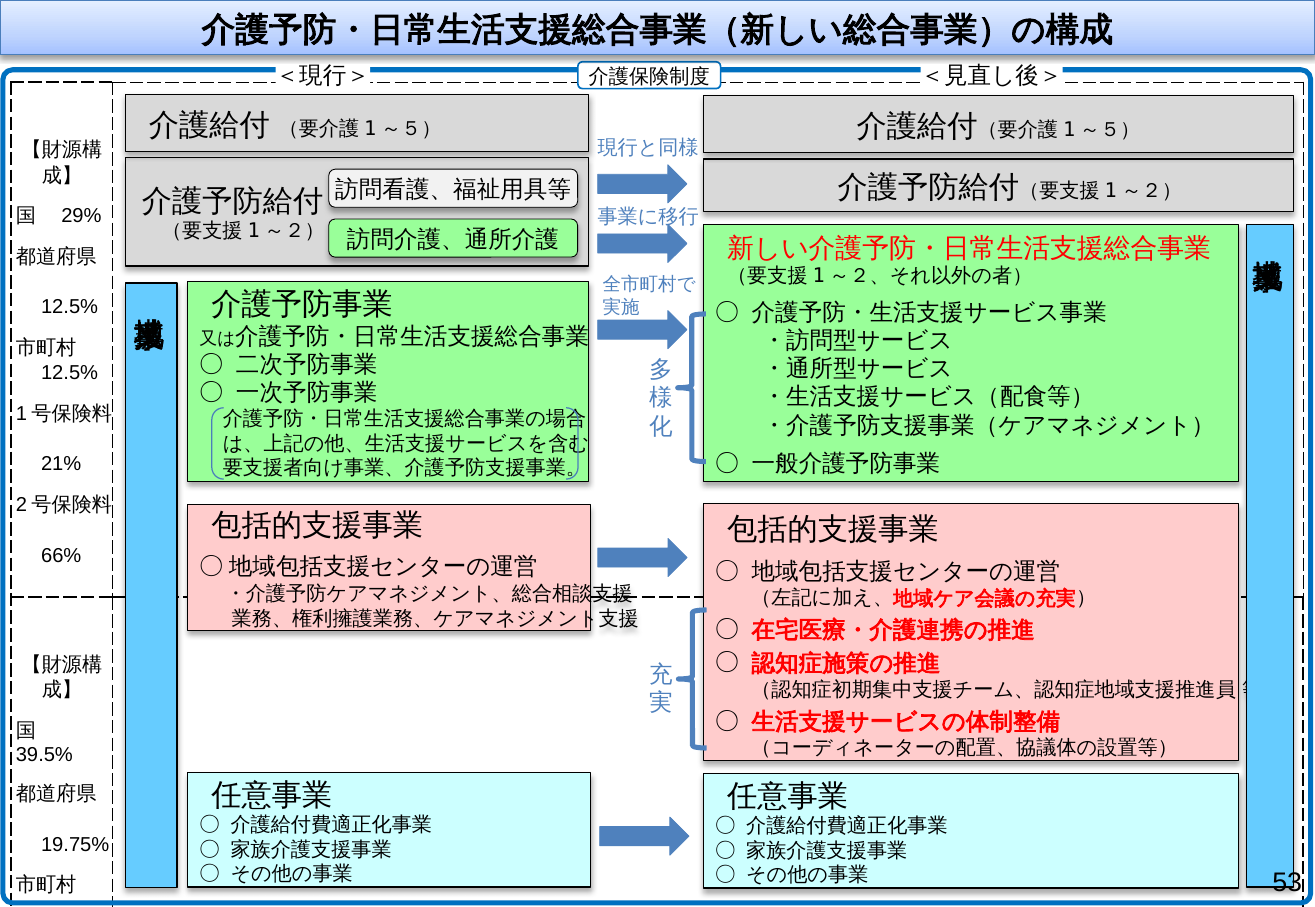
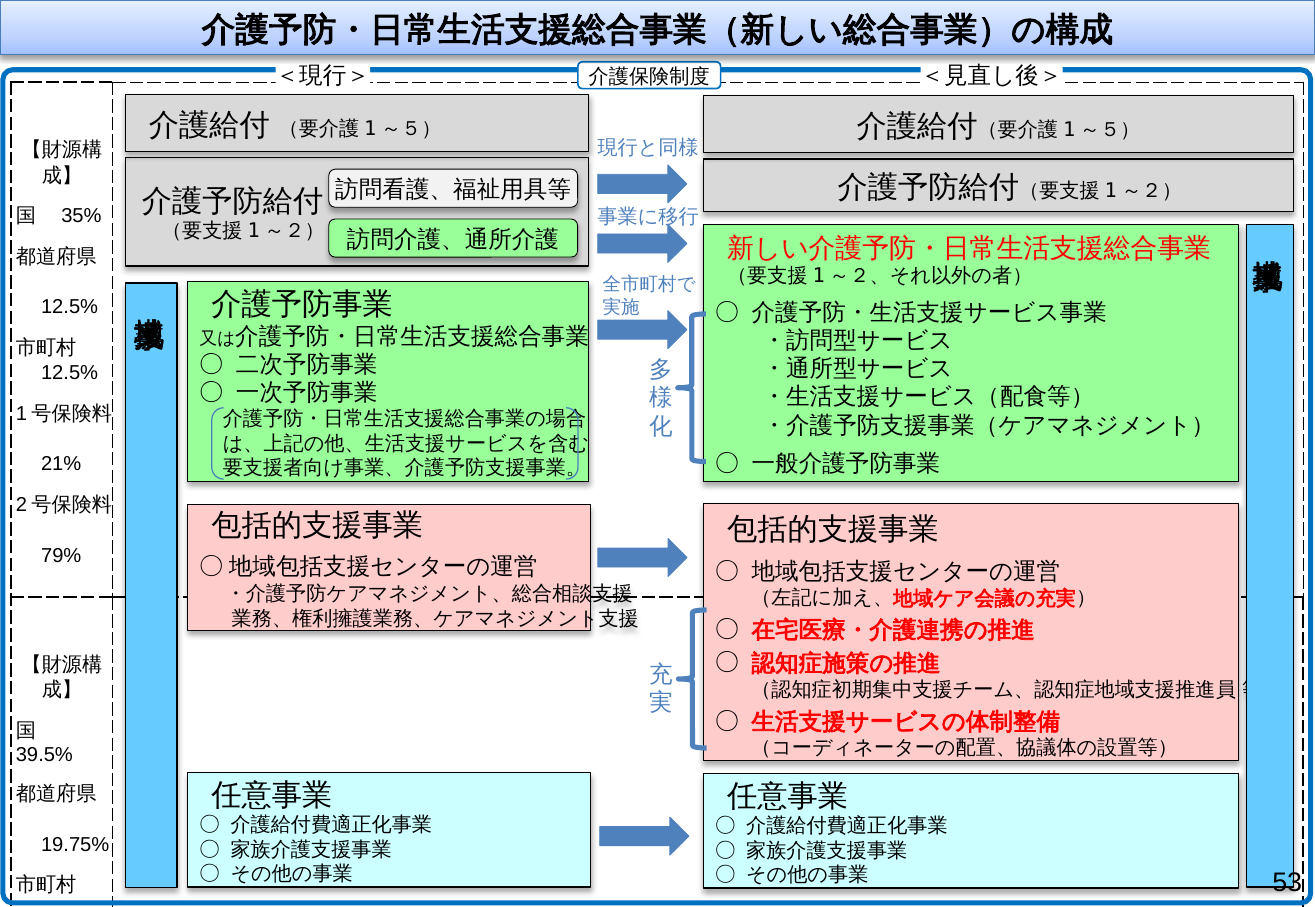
29%: 29% -> 35% (81, 216)
66%: 66% -> 79% (61, 556)
